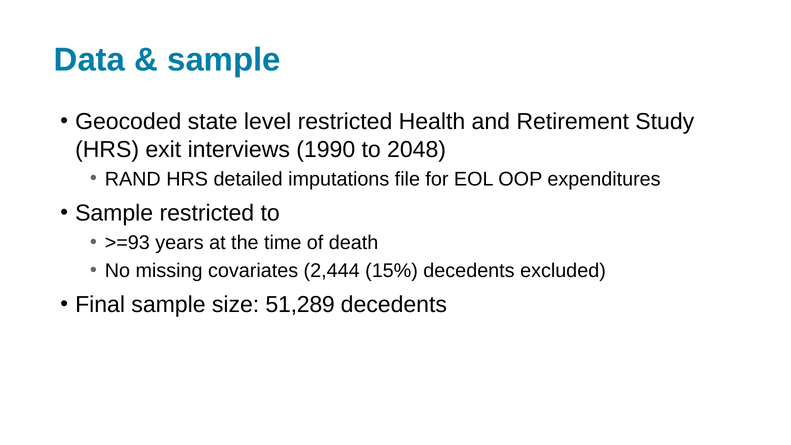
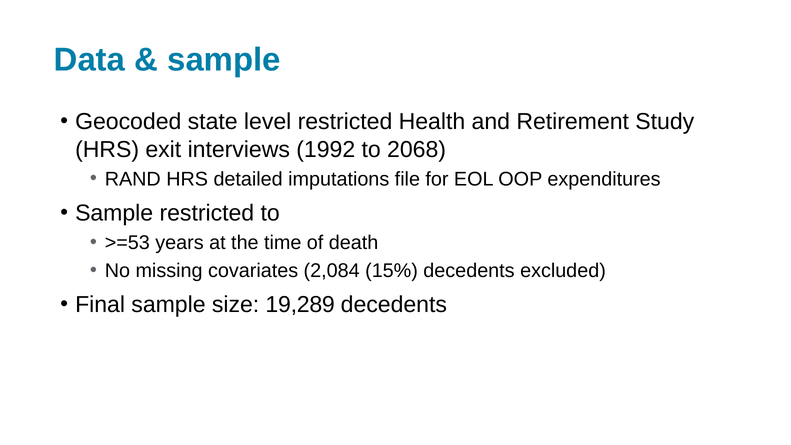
1990: 1990 -> 1992 (326, 149)
2048: 2048 -> 2068 (417, 149)
>=93: >=93 -> >=53 (127, 243)
2,444: 2,444 -> 2,084 (332, 271)
51,289: 51,289 -> 19,289 (300, 305)
